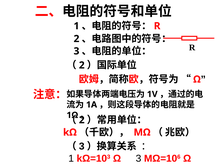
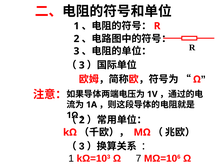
2: 2 -> 3 (82, 65)
Ω 3: 3 -> 7 (139, 158)
